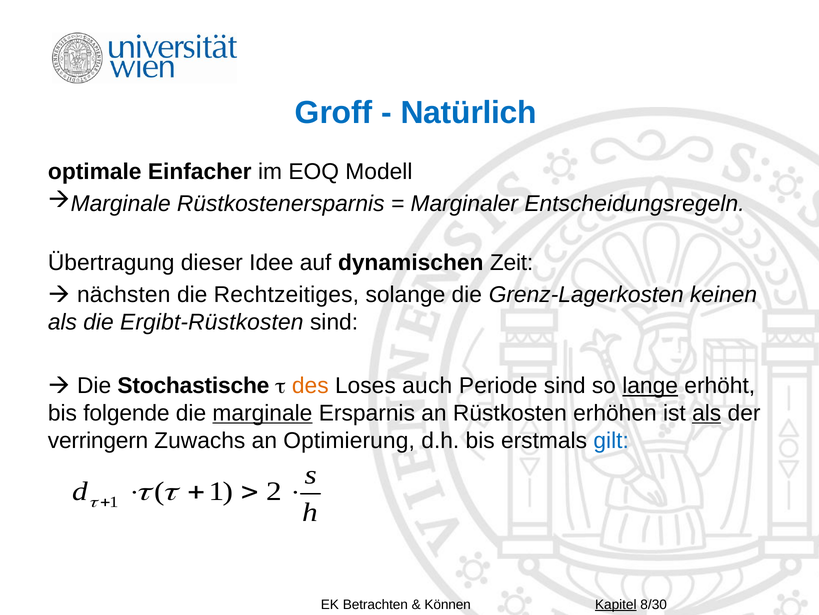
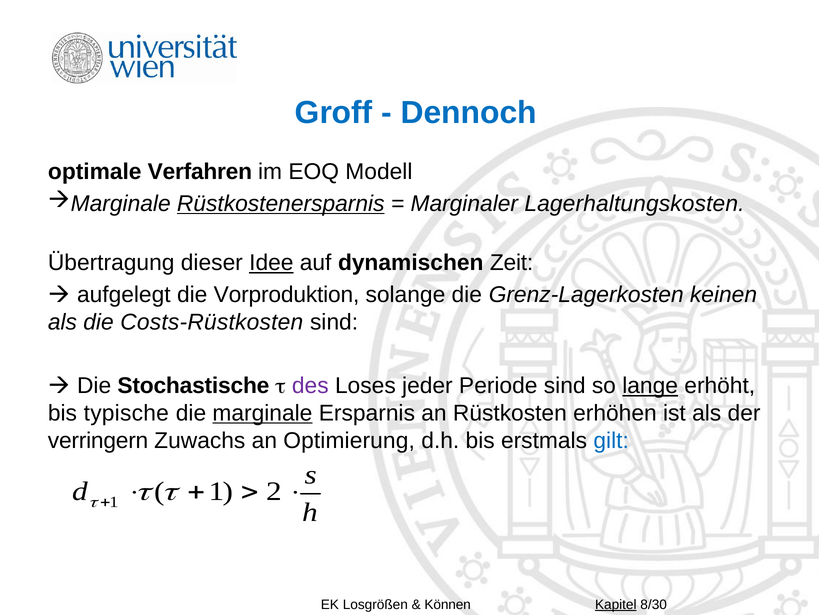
Natürlich: Natürlich -> Dennoch (469, 113)
Einfacher: Einfacher -> Verfahren (200, 172)
Rüstkostenersparnis underline: none -> present (281, 203)
Entscheidungsregeln: Entscheidungsregeln -> Lagerhaltungskosten (634, 203)
Idee underline: none -> present (271, 263)
nächsten: nächsten -> aufgelegt (124, 294)
Rechtzeitiges: Rechtzeitiges -> Vorproduktion (287, 294)
Ergibt-Rüstkosten: Ergibt-Rüstkosten -> Costs-Rüstkosten (212, 322)
des colour: orange -> purple (310, 385)
auch: auch -> jeder (427, 385)
folgende: folgende -> typische (126, 413)
als underline: present -> none (707, 413)
Betrachten: Betrachten -> Losgrößen (375, 604)
